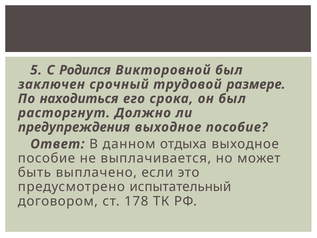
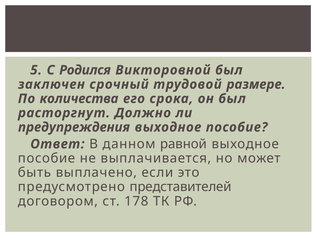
находиться: находиться -> количества (79, 99)
отдыха: отдыха -> равной (184, 144)
испытательный: испытательный -> представителей (181, 187)
